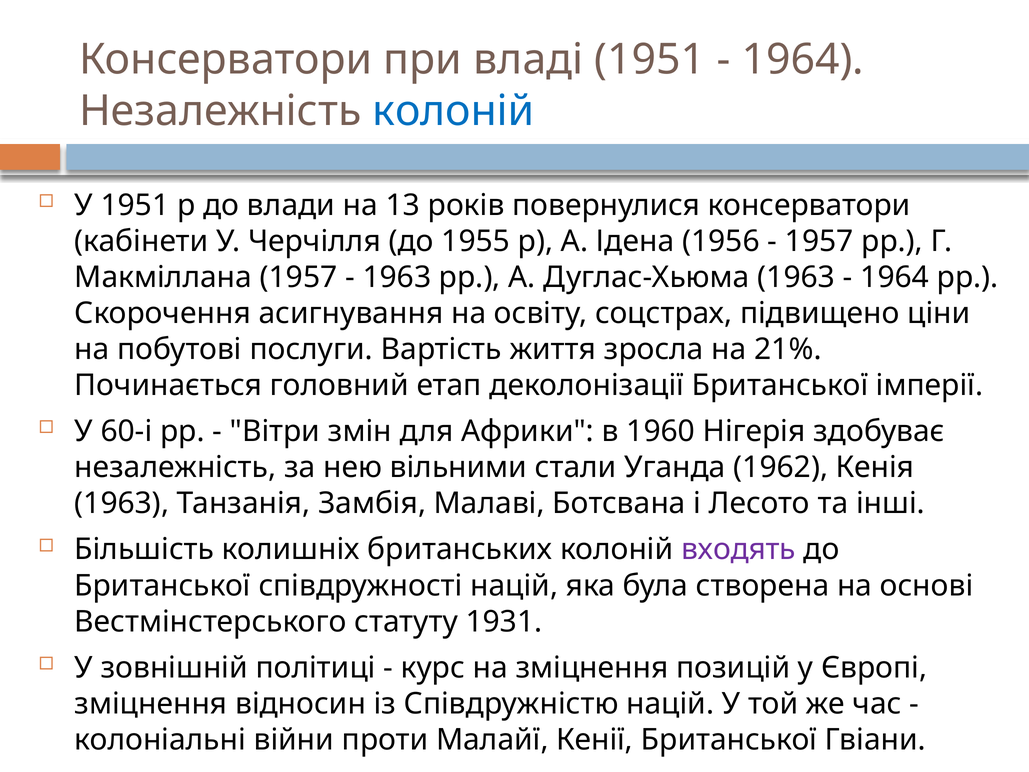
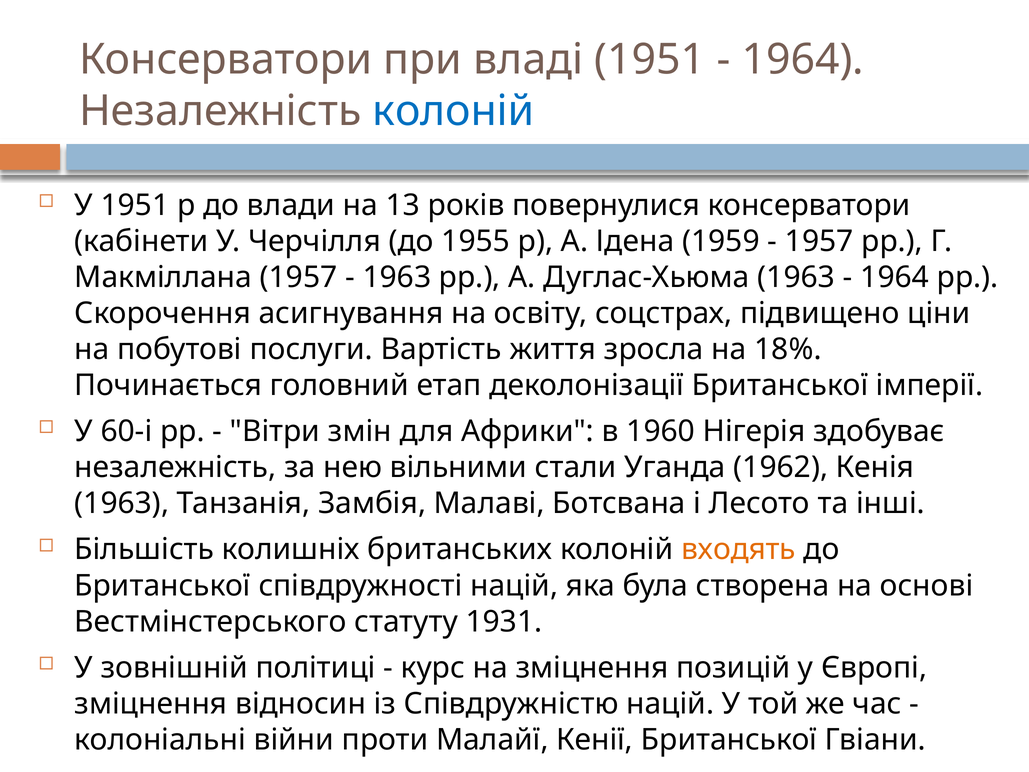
1956: 1956 -> 1959 (721, 241)
21%: 21% -> 18% (788, 349)
входять colour: purple -> orange (739, 549)
